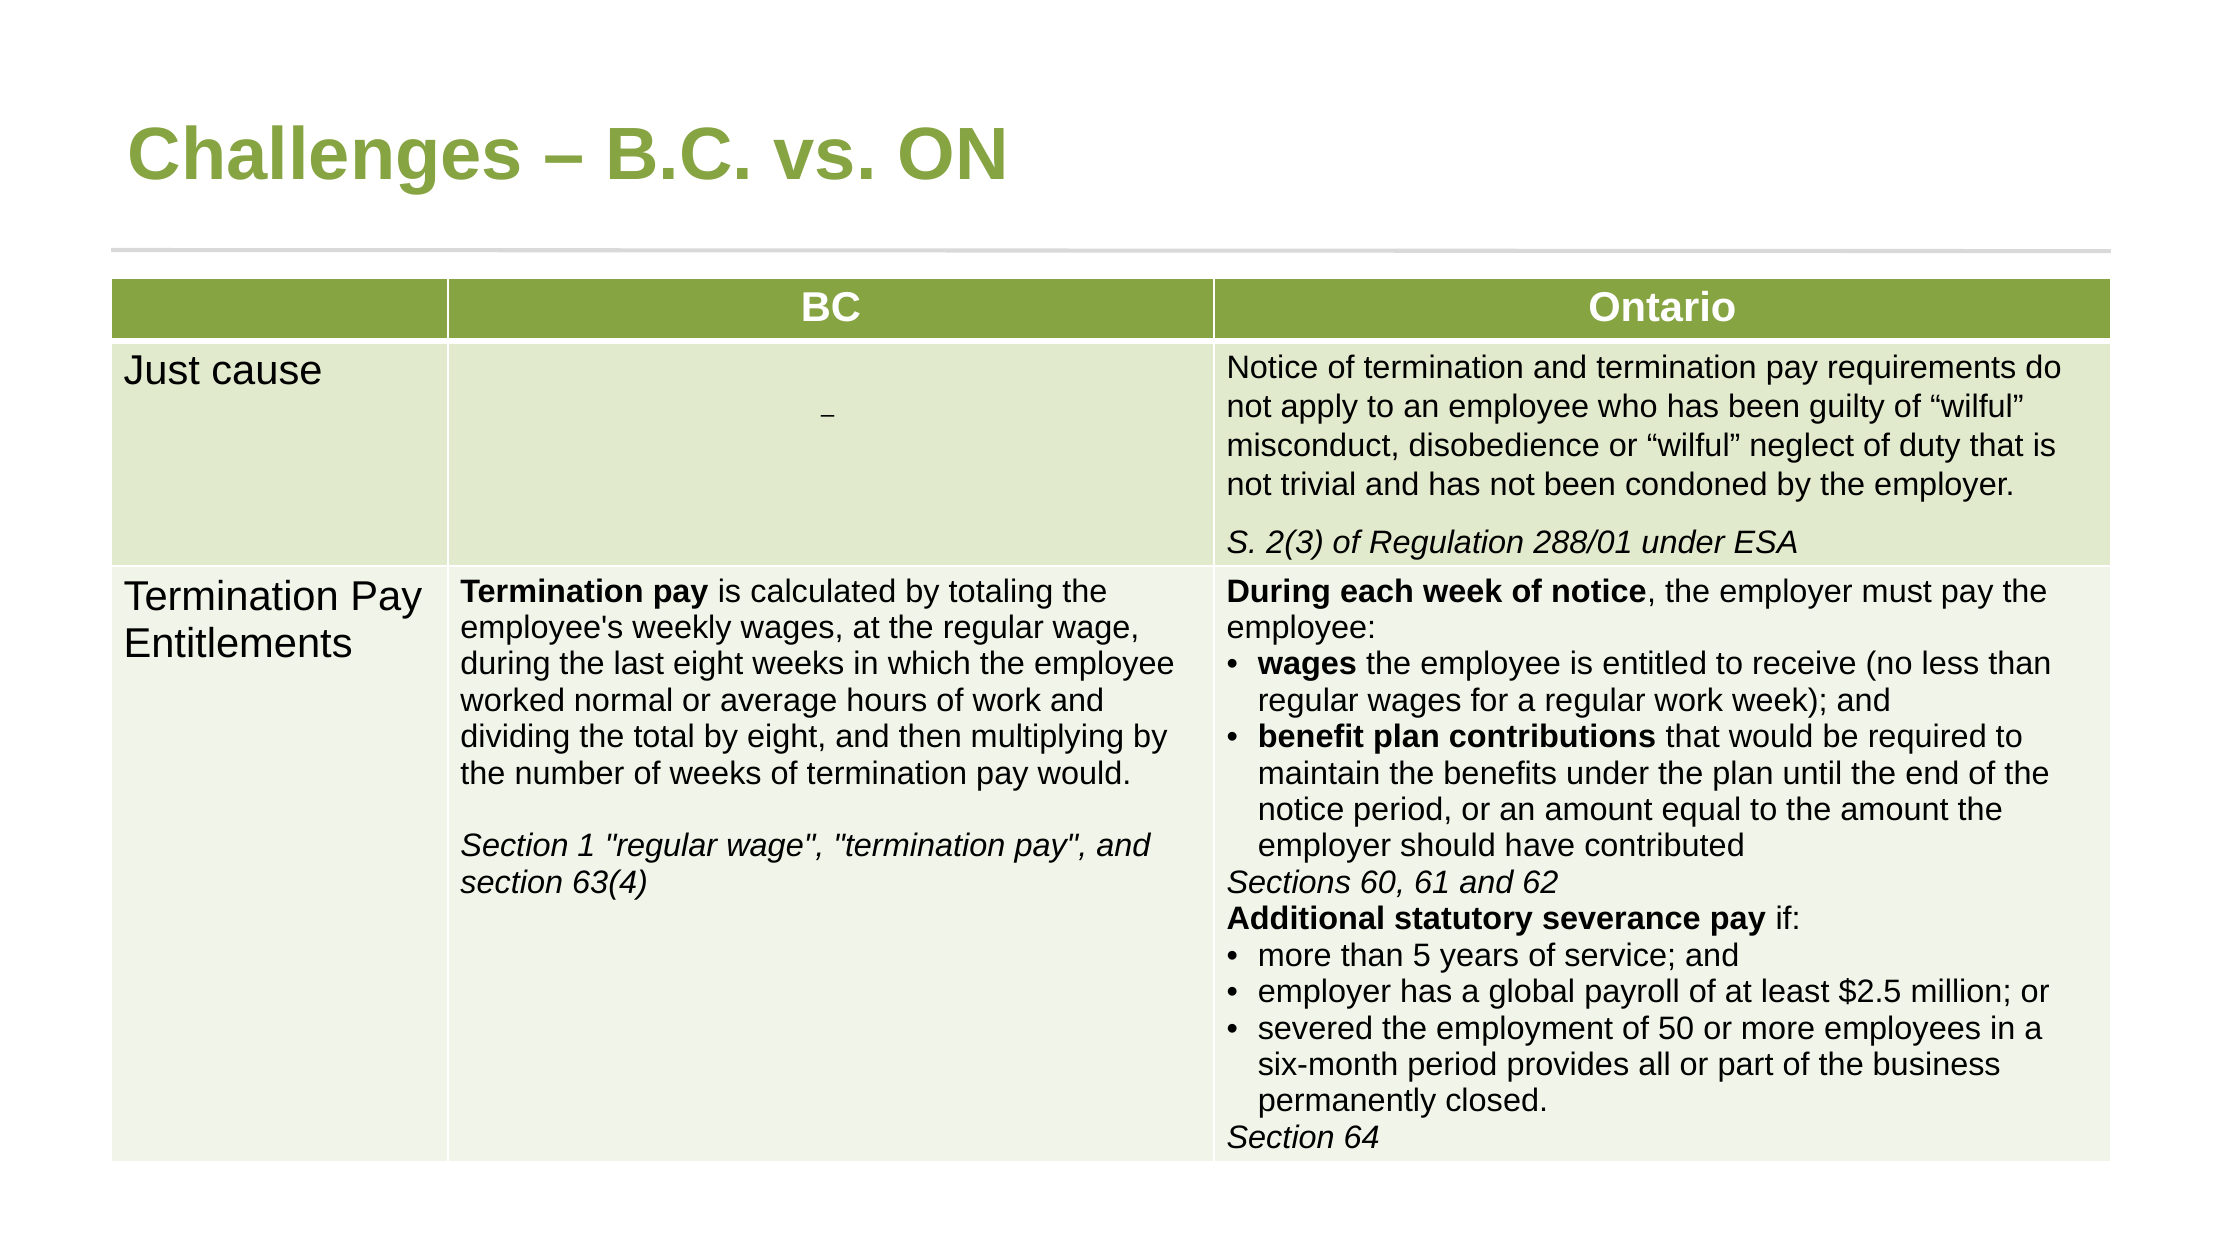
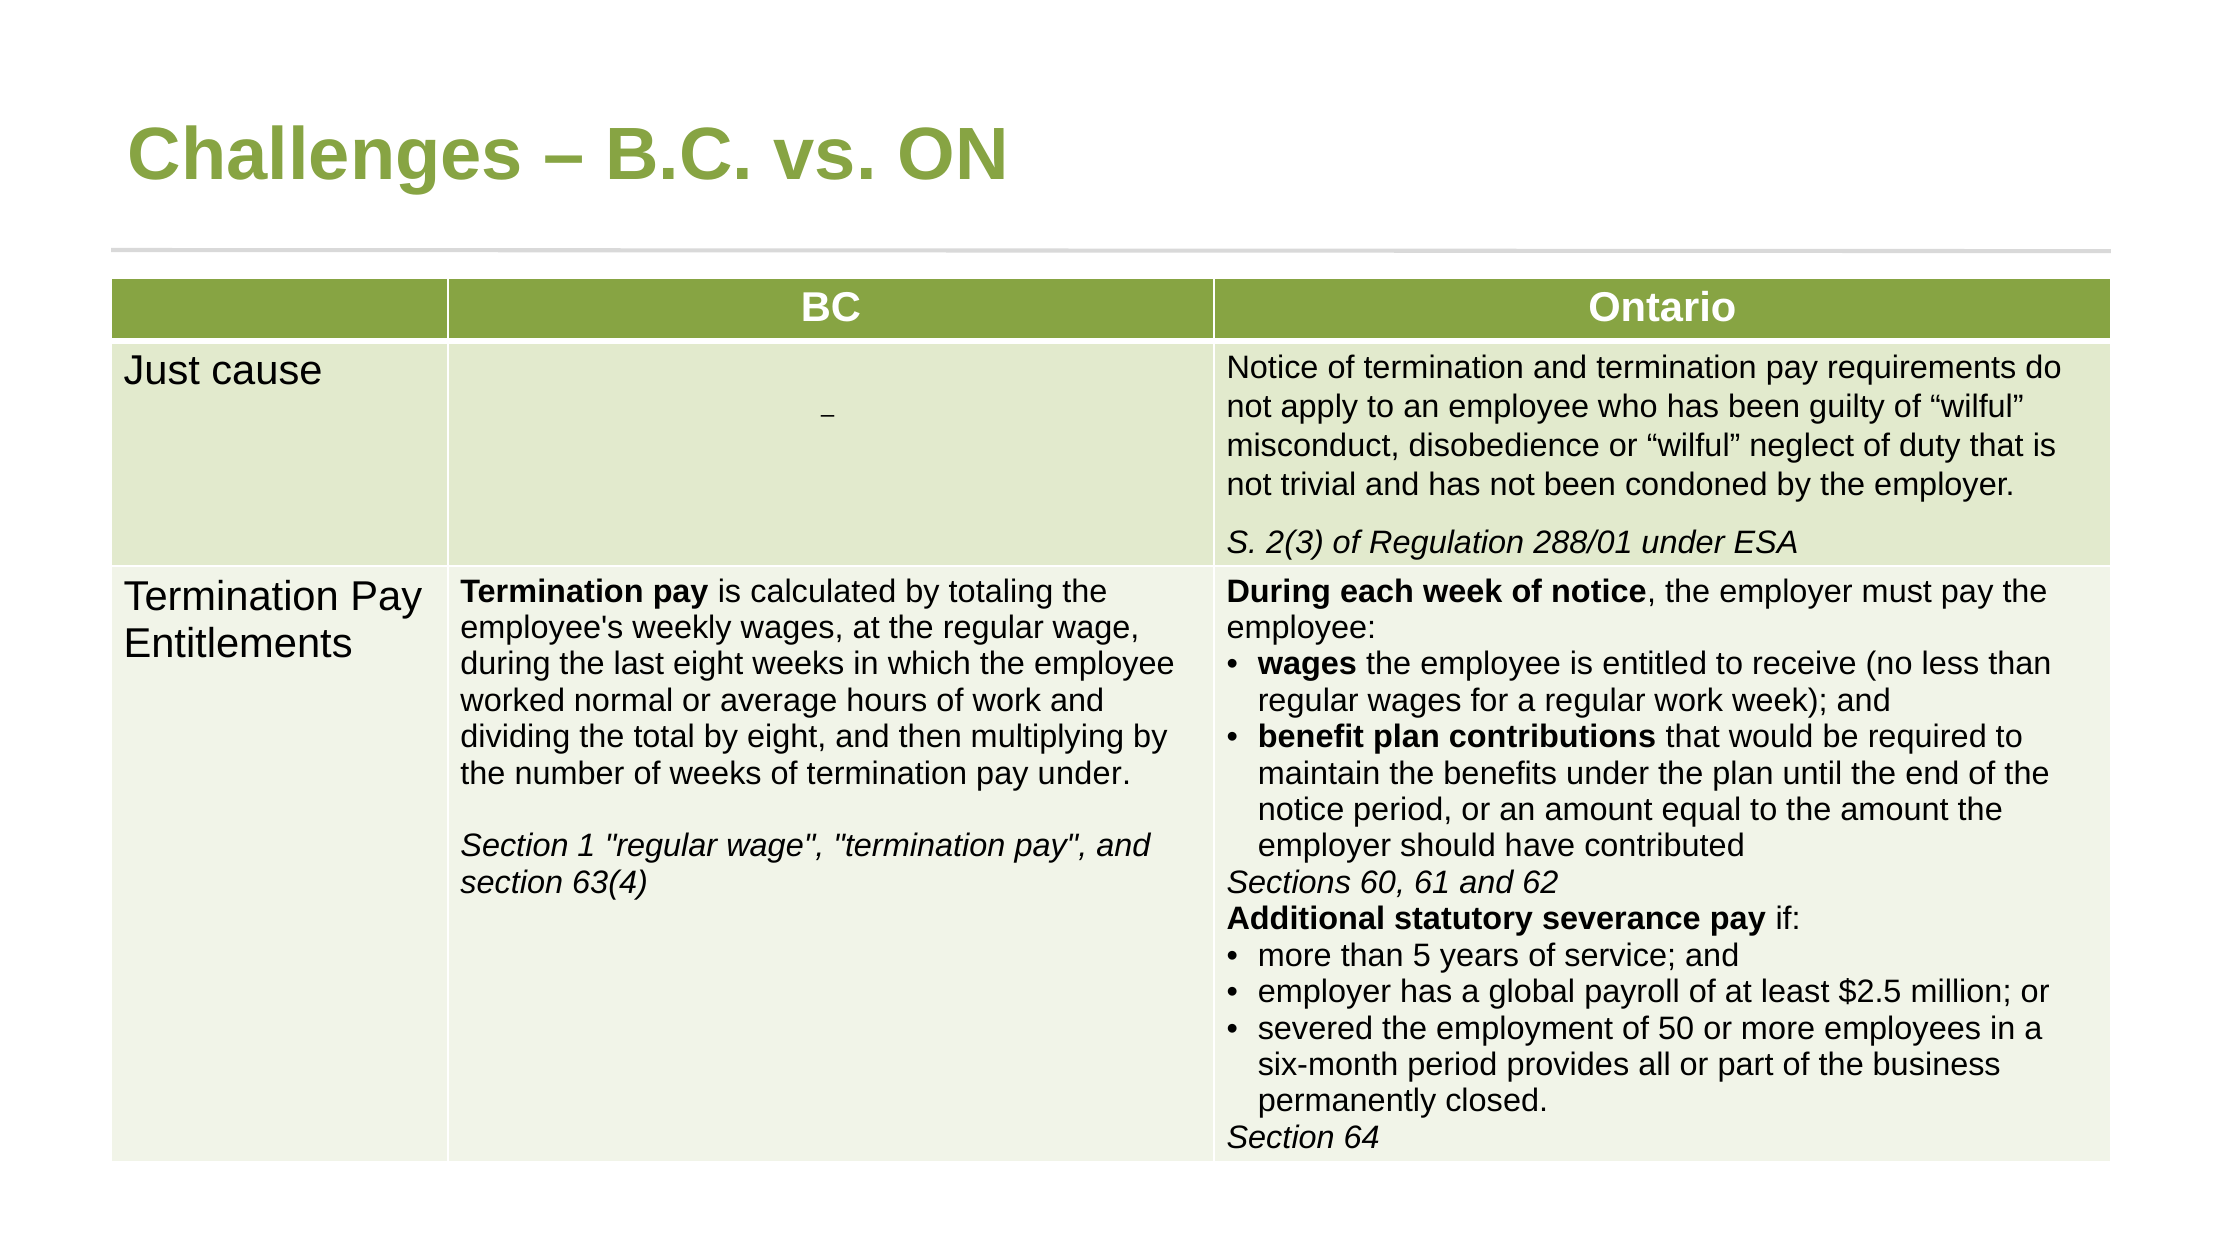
pay would: would -> under (1084, 774)
